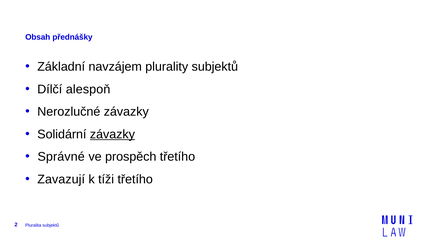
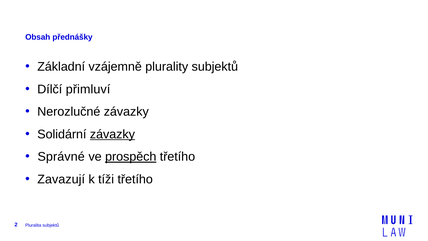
navzájem: navzájem -> vzájemně (115, 67)
alespoň: alespoň -> přimluví (88, 89)
prospěch underline: none -> present (131, 157)
